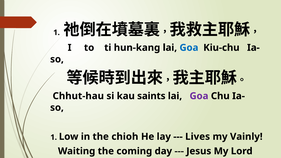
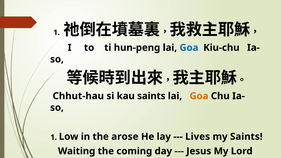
hun-kang: hun-kang -> hun-peng (137, 48)
Goa colour: purple -> orange (199, 96)
chioh: chioh -> arose (125, 137)
my Vainly: Vainly -> Saints (246, 137)
